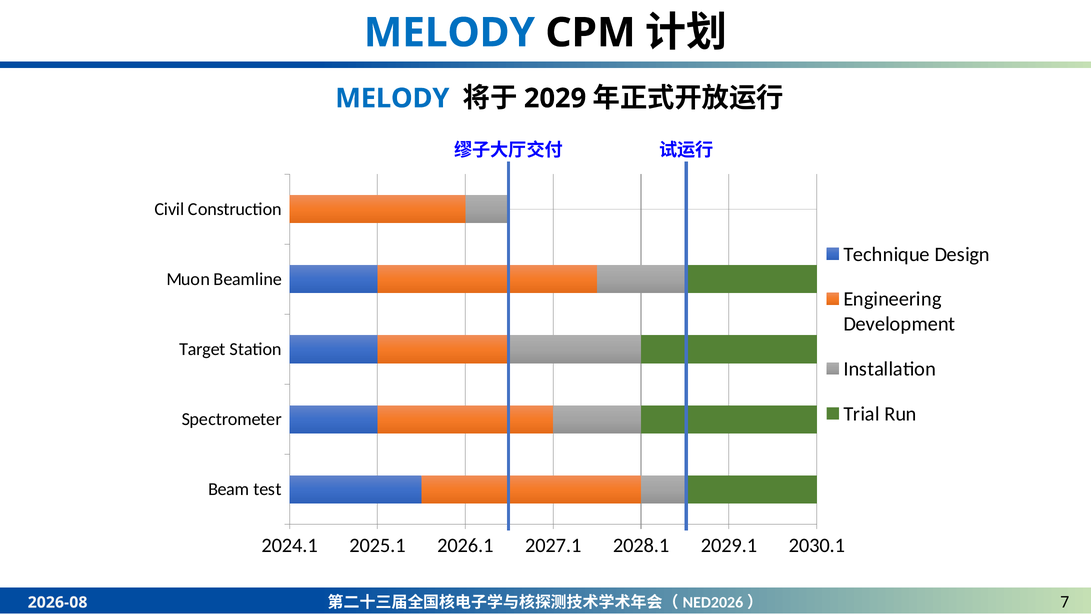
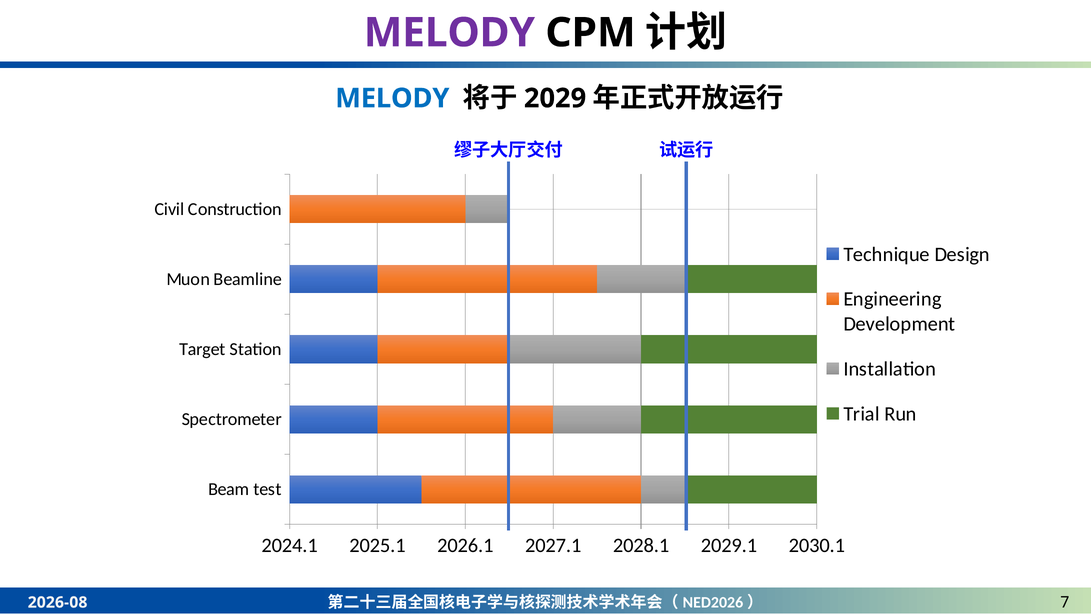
MELODY colour: blue -> purple (449, 33)
